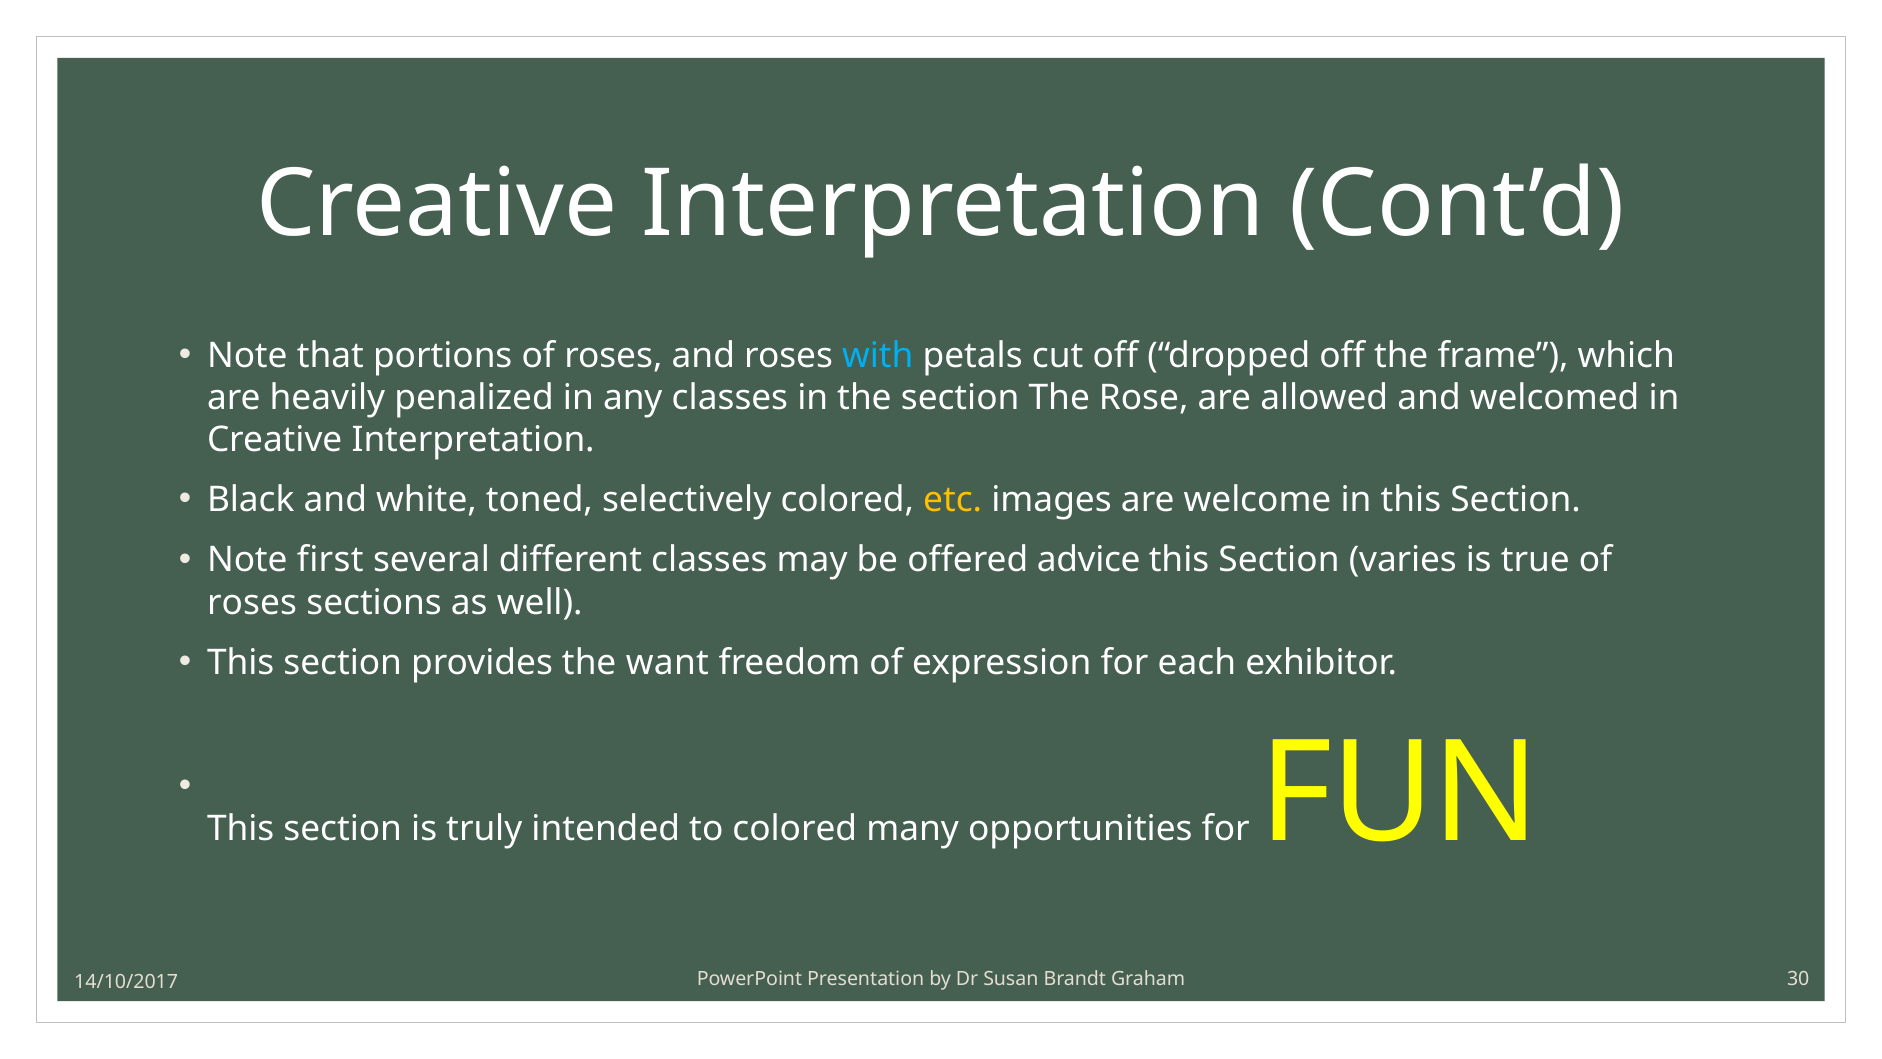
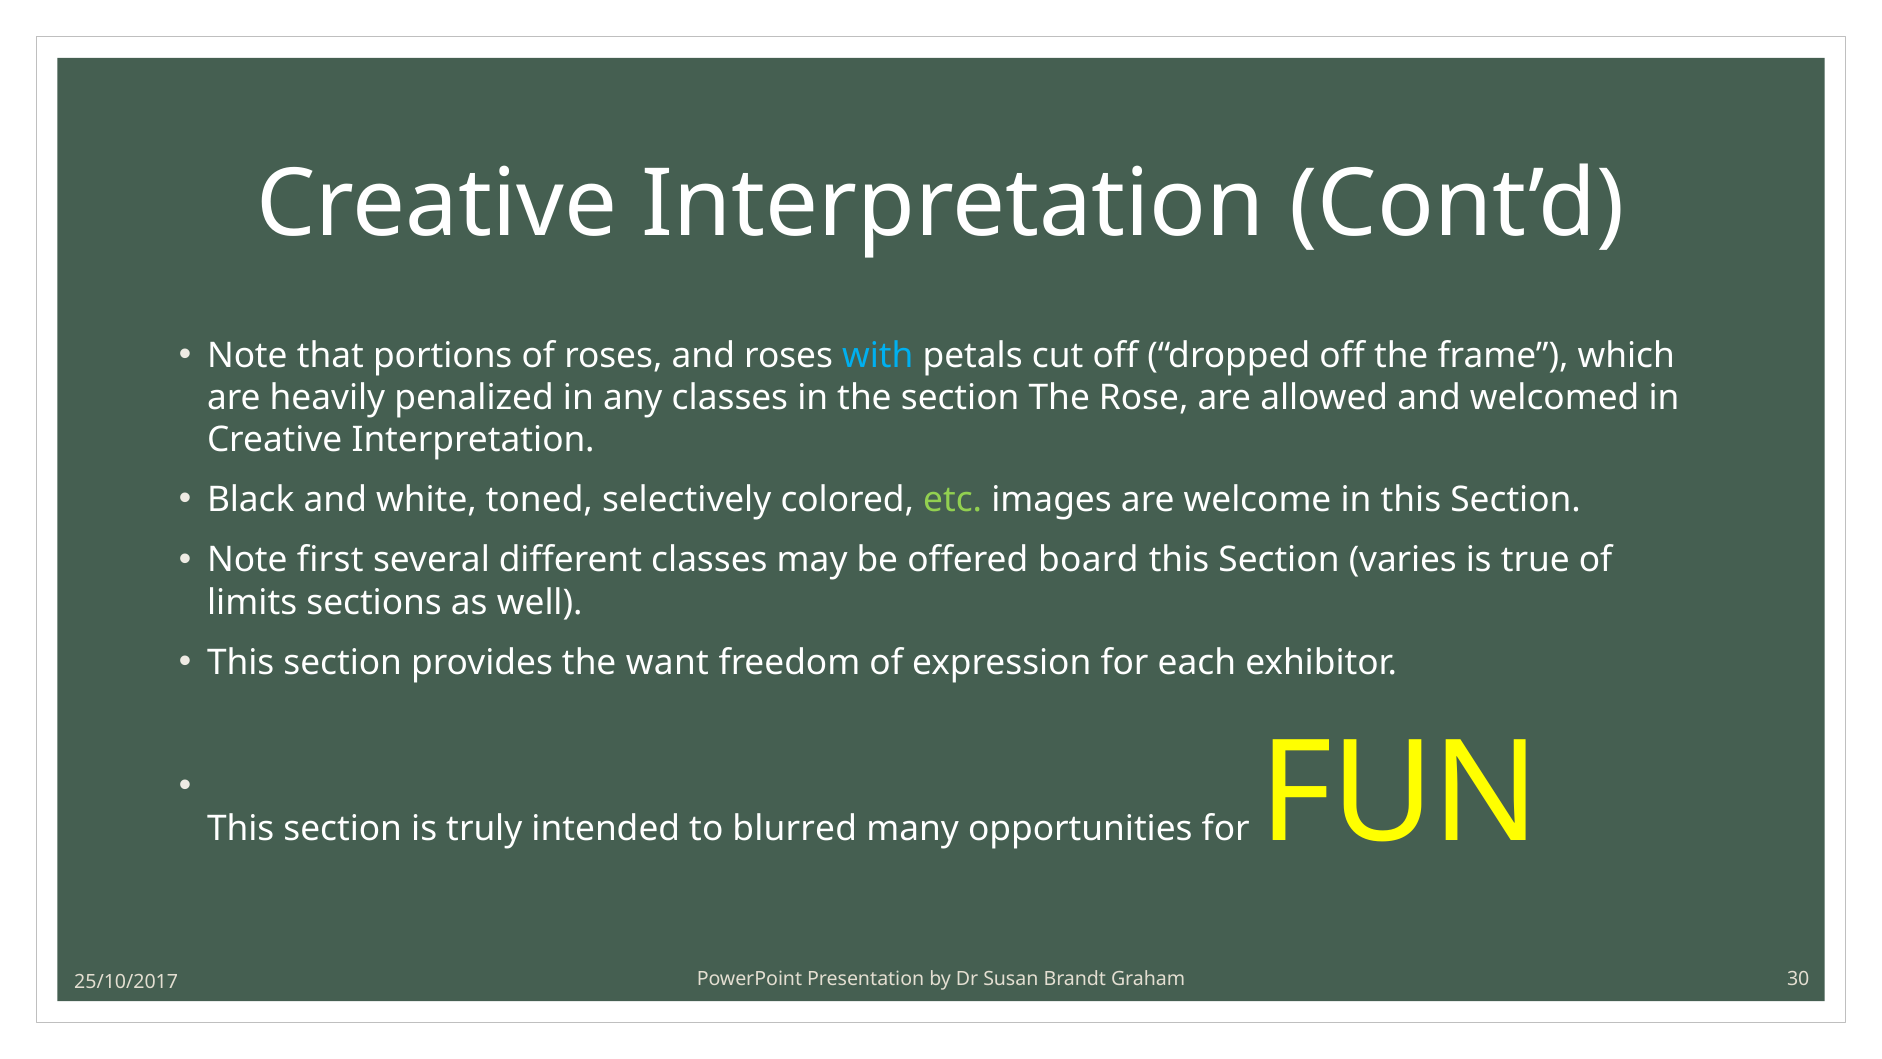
etc colour: yellow -> light green (953, 500)
advice: advice -> board (1088, 560)
roses: roses -> limits (252, 602)
to colored: colored -> blurred (795, 828)
14/10/2017: 14/10/2017 -> 25/10/2017 (126, 981)
